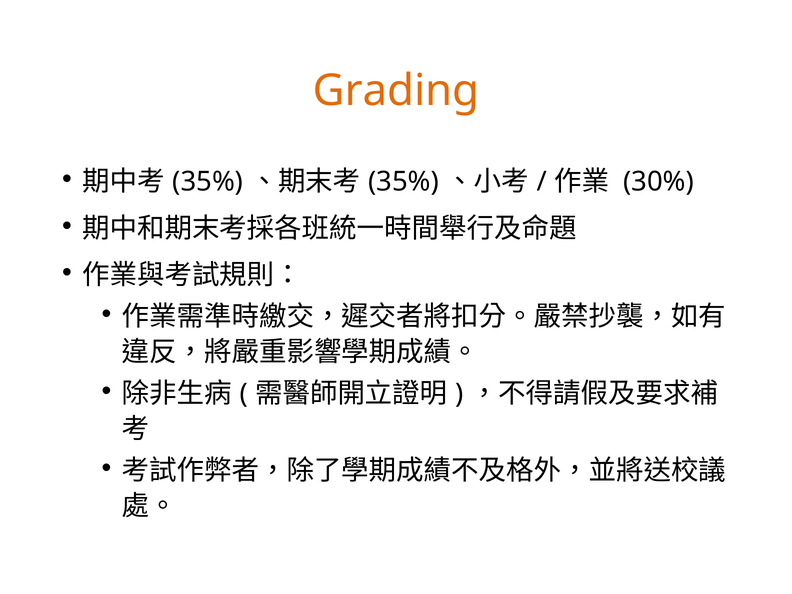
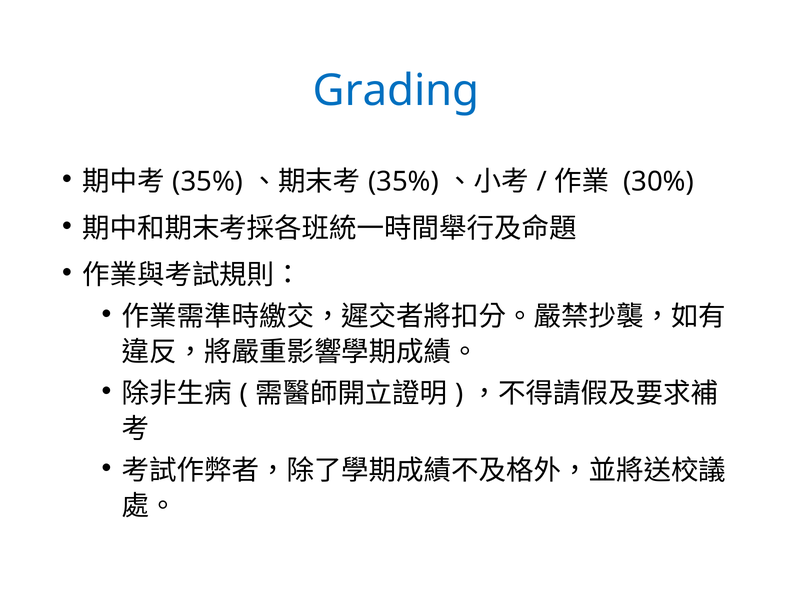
Grading colour: orange -> blue (396, 91)
